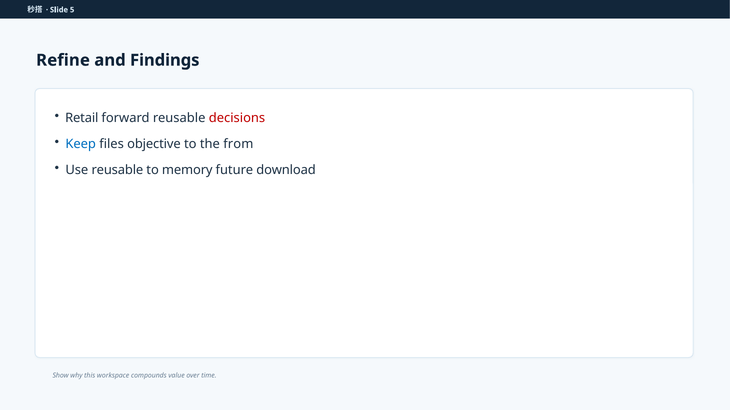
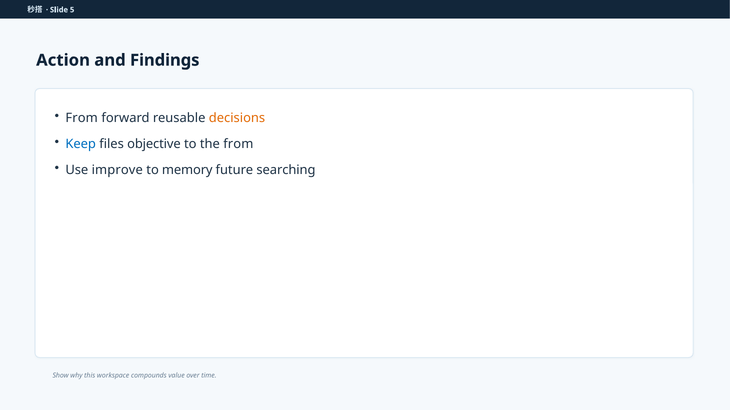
Refine: Refine -> Action (63, 60)
Retail: Retail -> From (82, 118)
decisions colour: red -> orange (237, 118)
Use reusable: reusable -> improve (117, 170)
download: download -> searching (286, 170)
